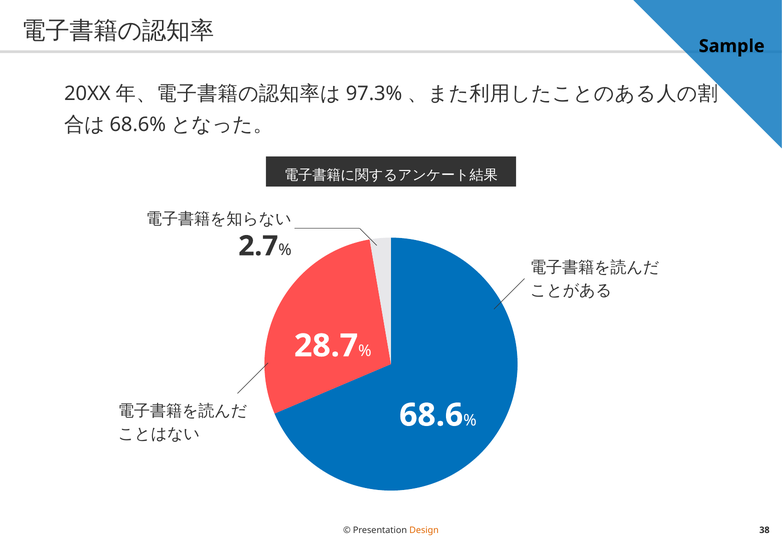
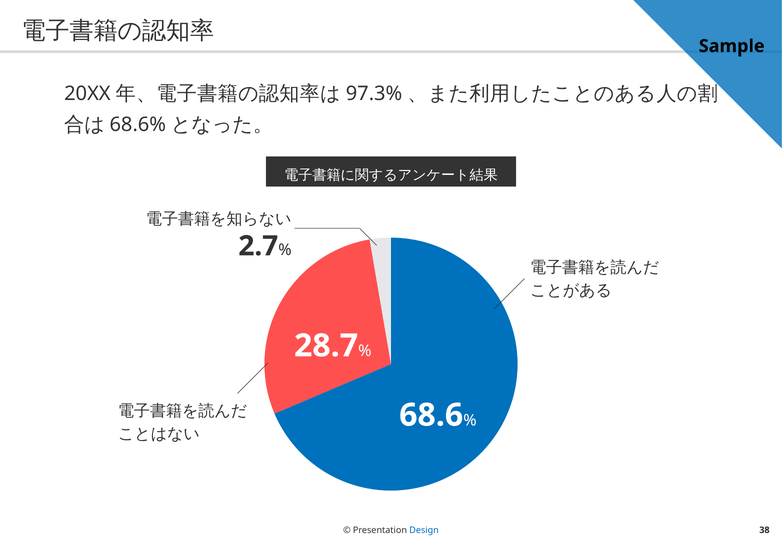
Design colour: orange -> blue (424, 531)
